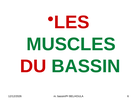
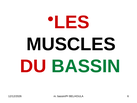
MUSCLES colour: green -> black (71, 44)
